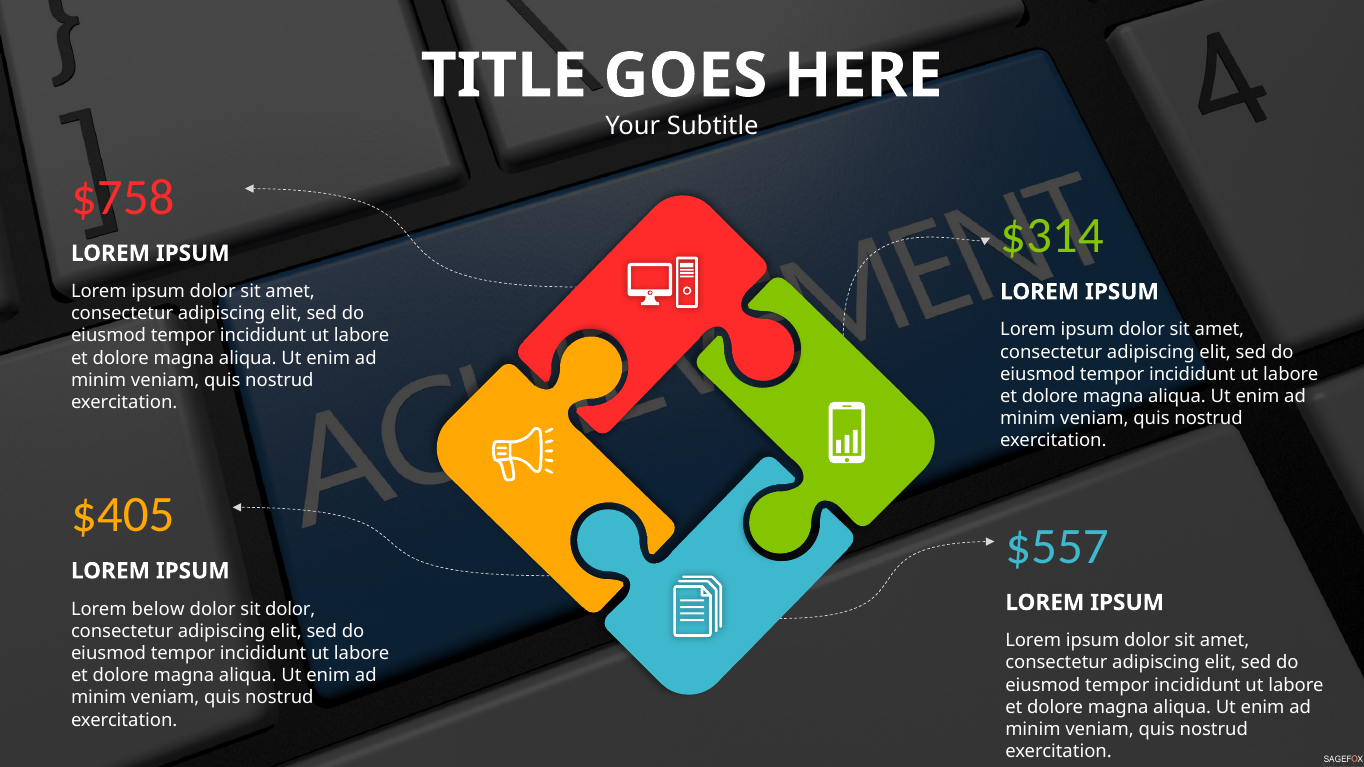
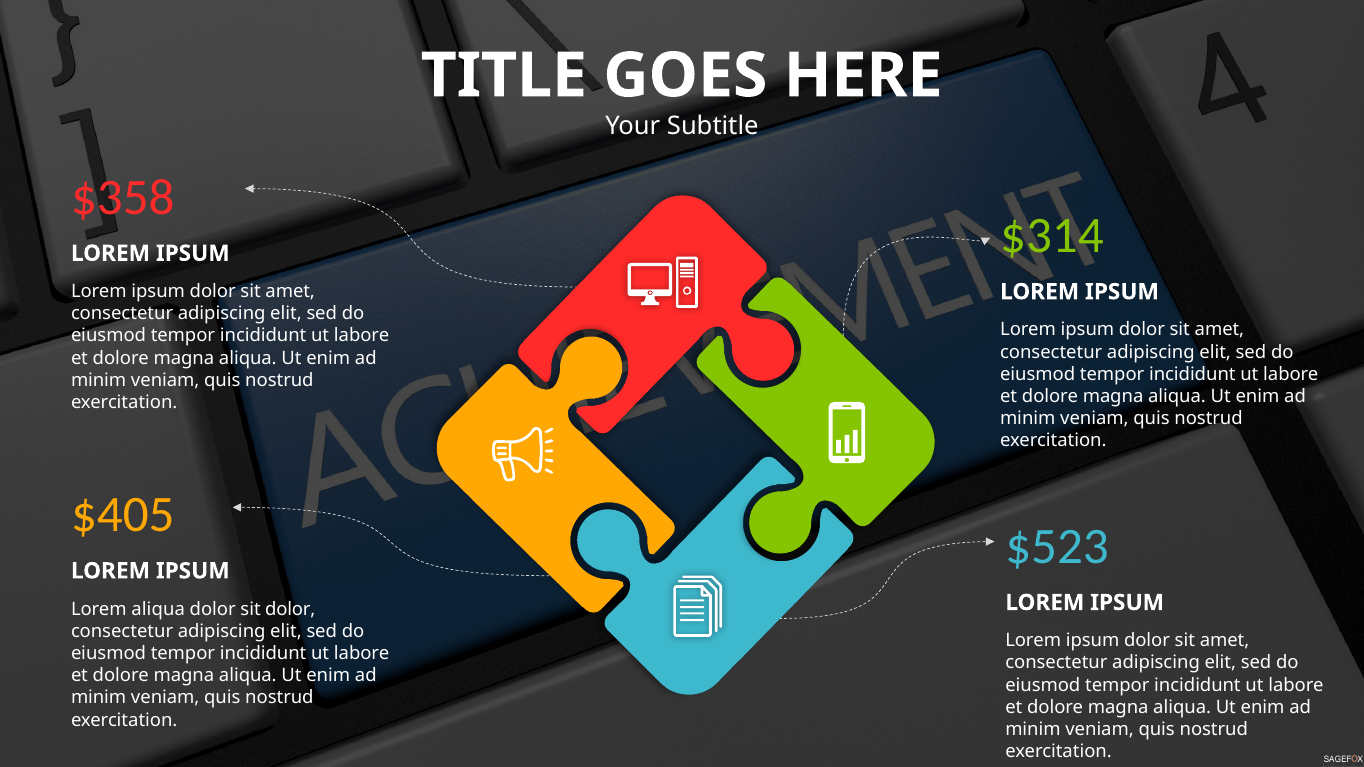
$758: $758 -> $358 (123, 197)
$557: $557 -> $523 (1057, 547)
Lorem below: below -> aliqua (158, 609)
